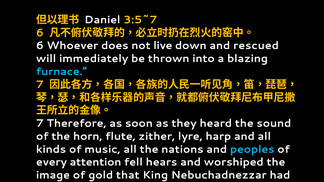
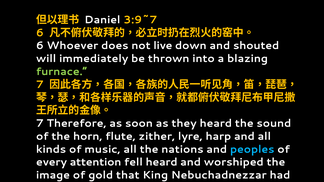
3:5~7: 3:5~7 -> 3:9~7 (140, 20)
rescued: rescued -> shouted (256, 46)
furnace colour: light blue -> light green (62, 72)
fell hears: hears -> heard (162, 162)
